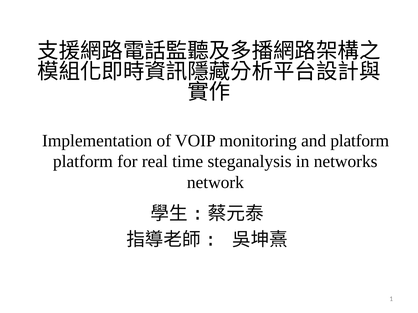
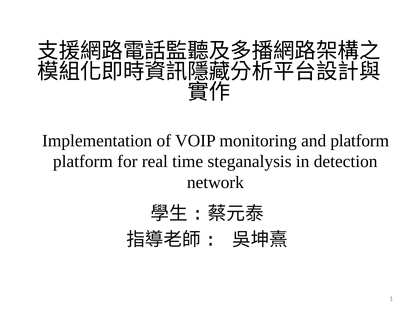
networks: networks -> detection (346, 162)
